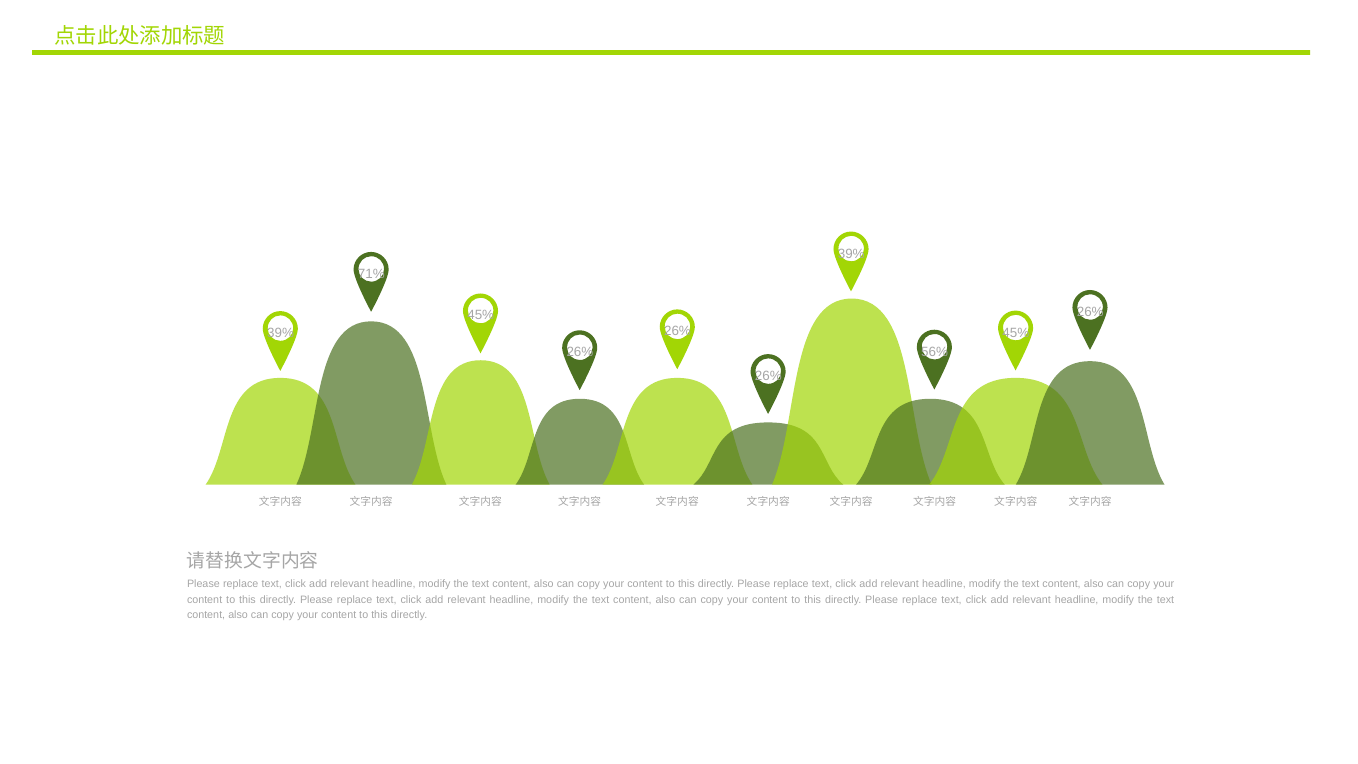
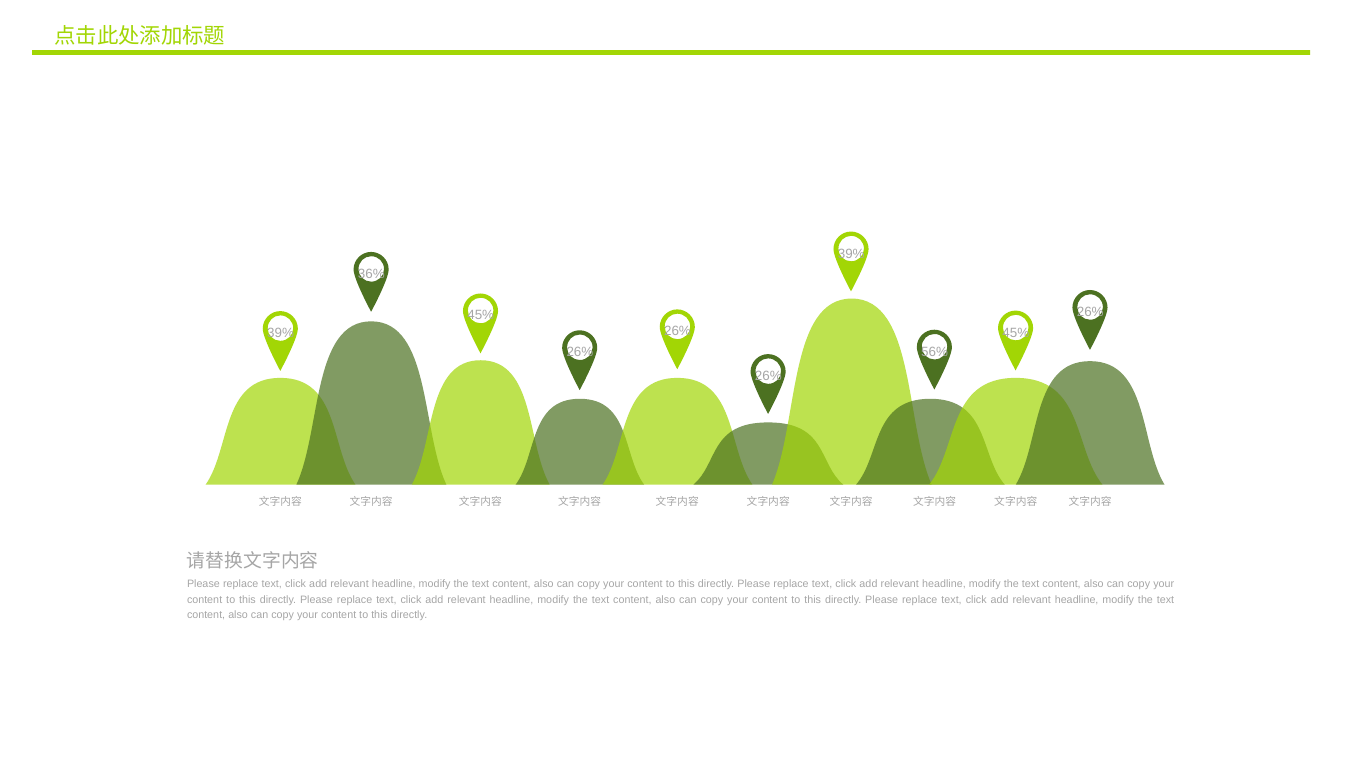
71%: 71% -> 36% (371, 274)
